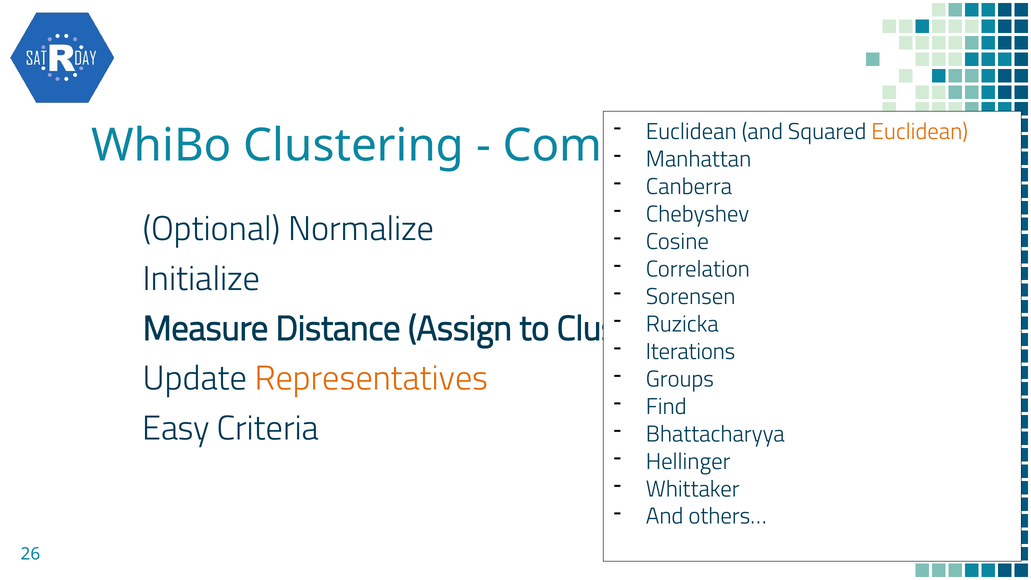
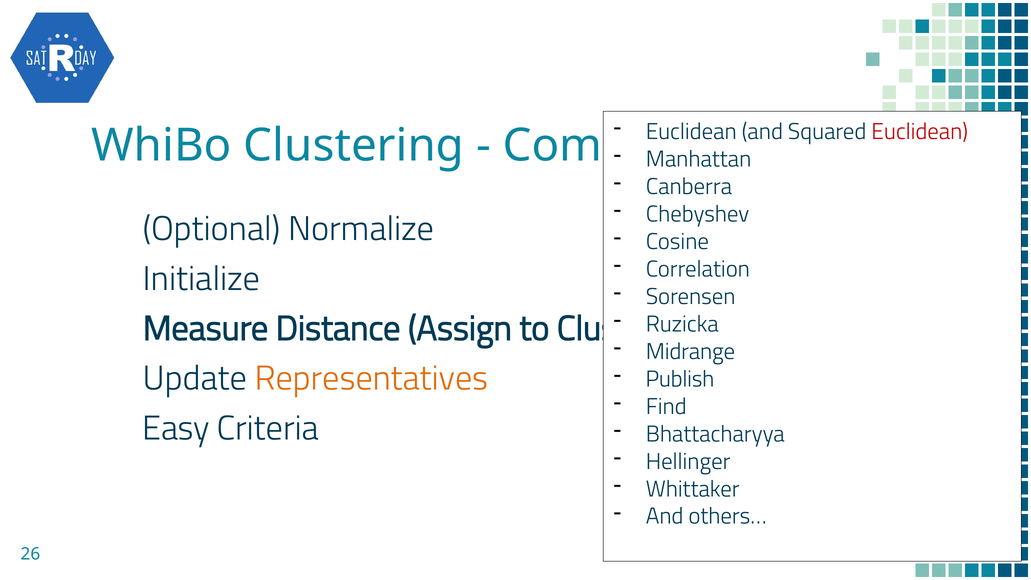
Euclidean colour: orange -> red (920, 132)
Iterations: Iterations -> Midrange (690, 352)
Groups: Groups -> Publish (680, 379)
